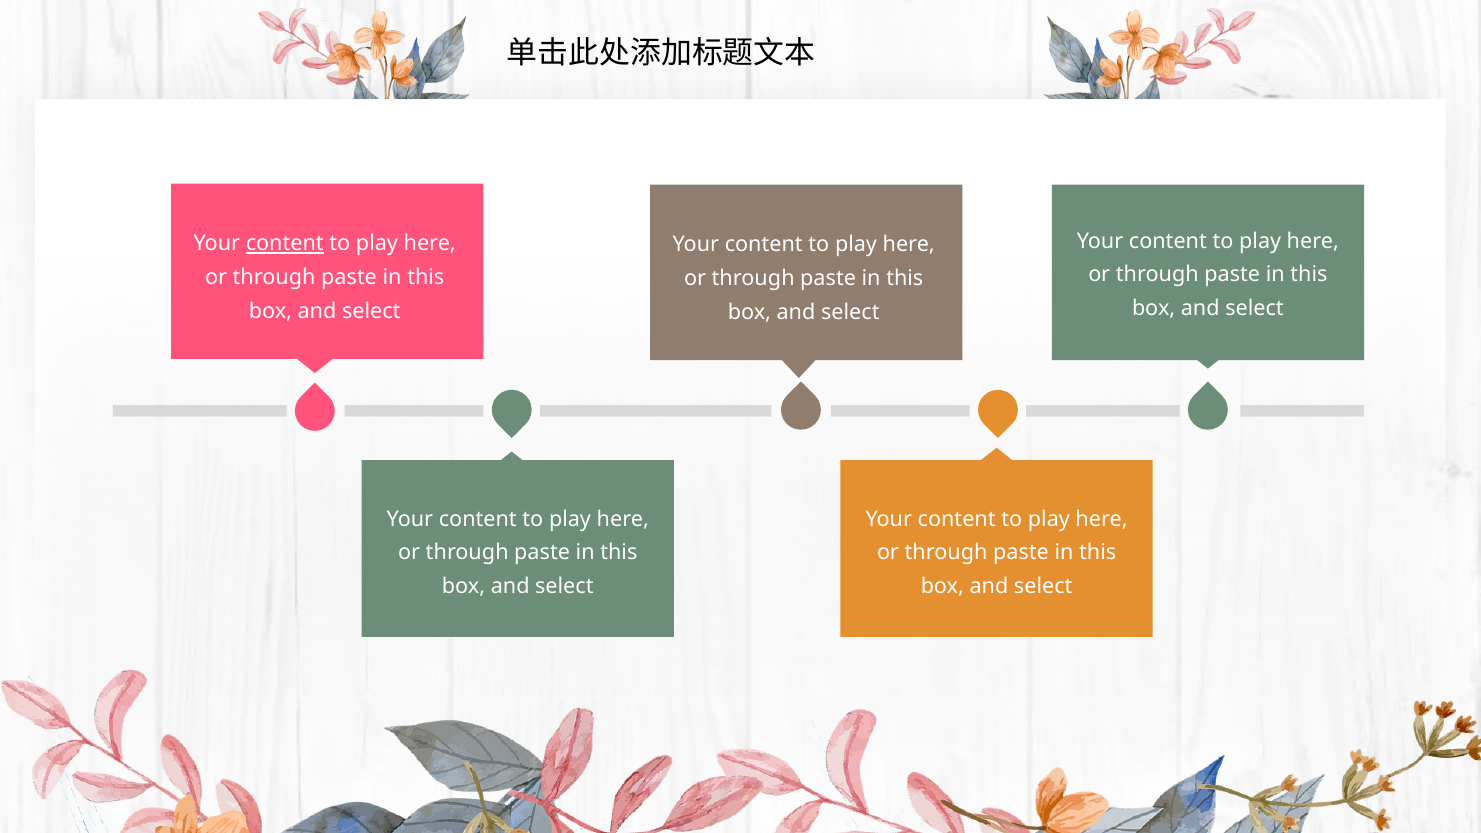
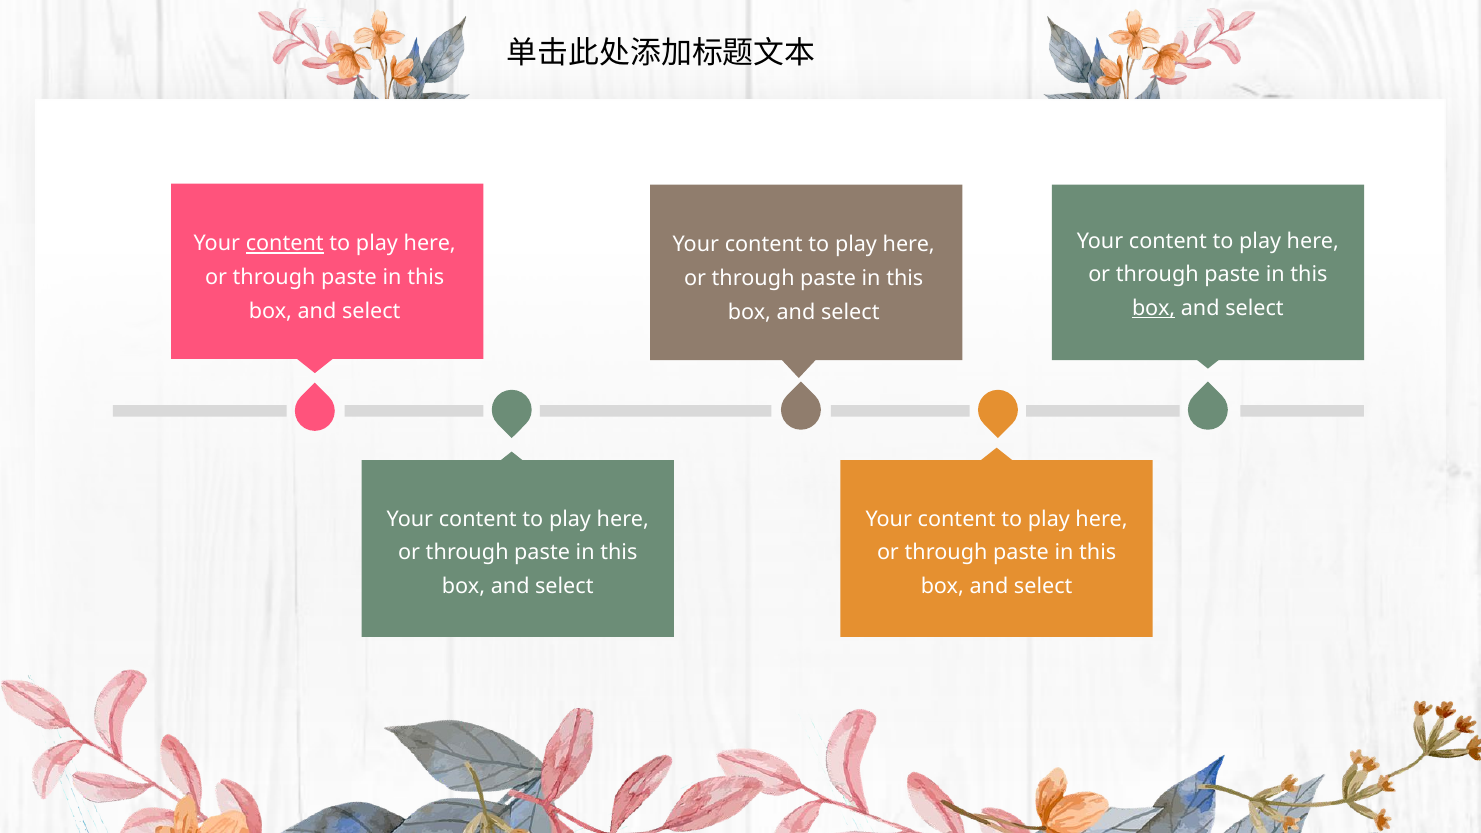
box underline: none -> present (1154, 308)
